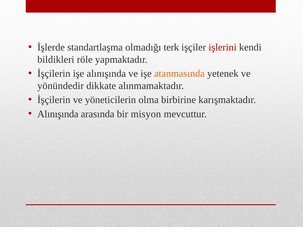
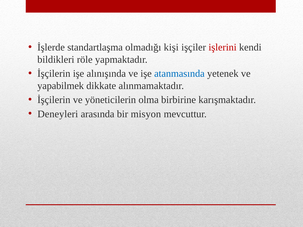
terk: terk -> kişi (171, 47)
atanmasında colour: orange -> blue (179, 74)
yönündedir: yönündedir -> yapabilmek (61, 86)
Alınışında: Alınışında -> Deneyleri (58, 114)
